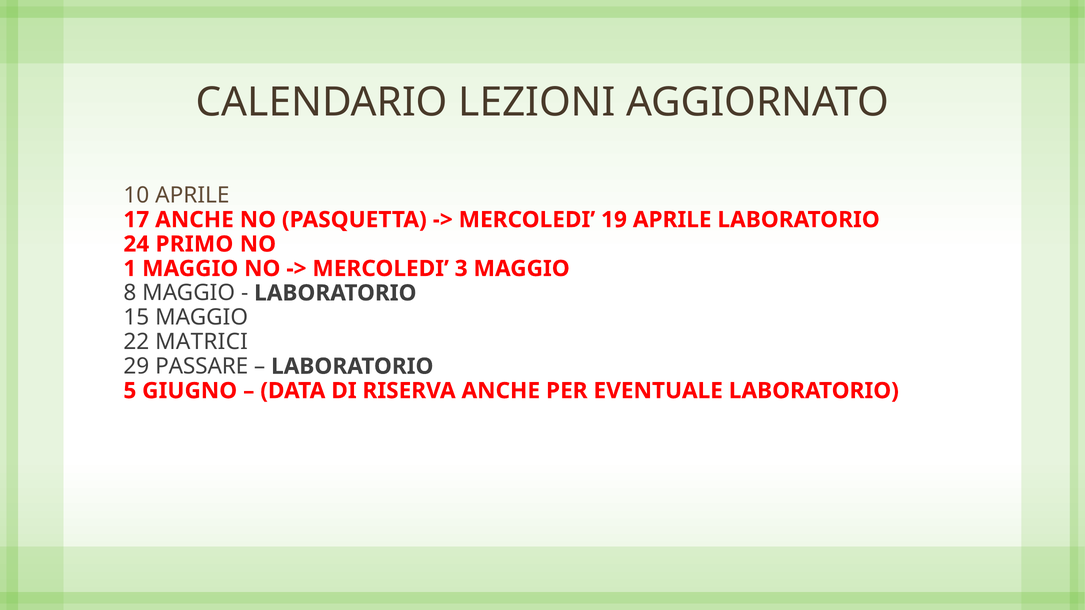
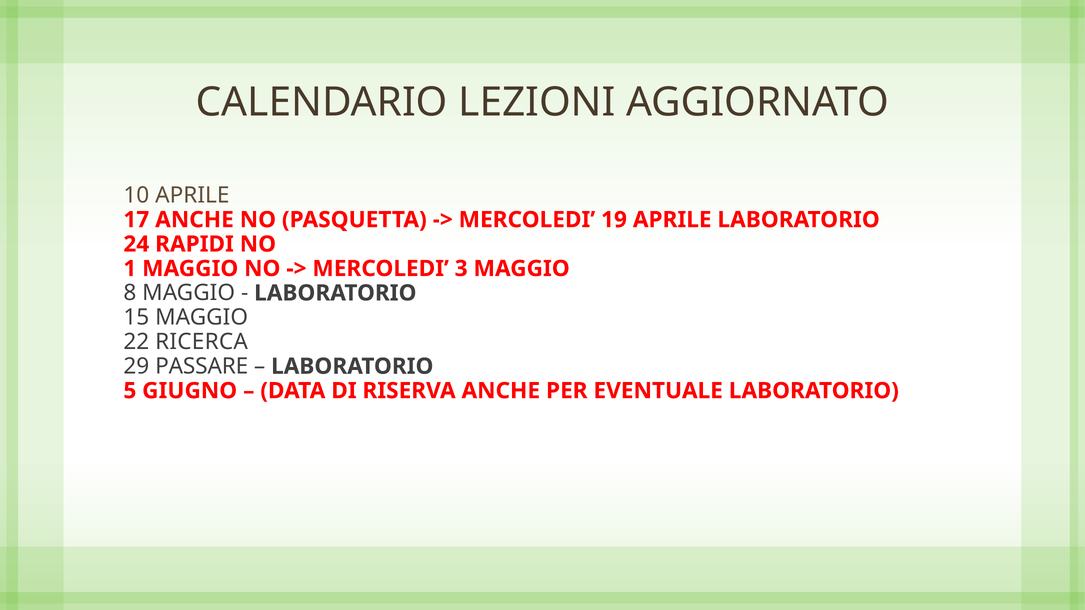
PRIMO: PRIMO -> RAPIDI (194, 244)
MATRICI: MATRICI -> RICERCA (202, 342)
